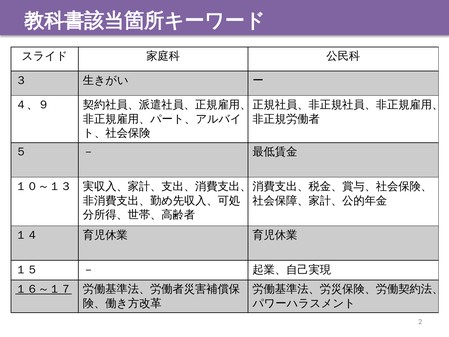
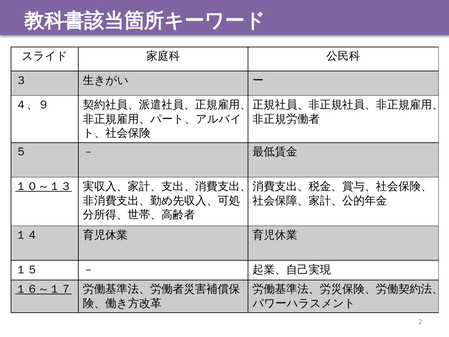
１０～１３ underline: none -> present (44, 186)
